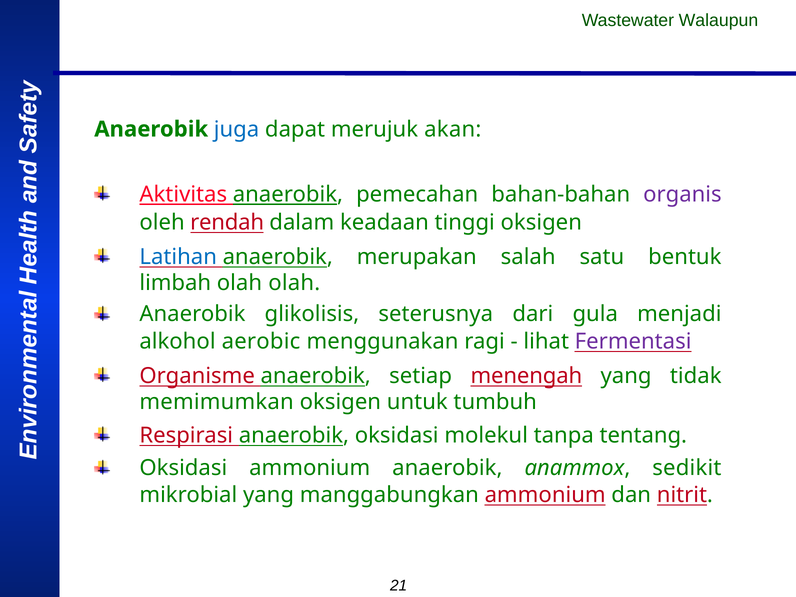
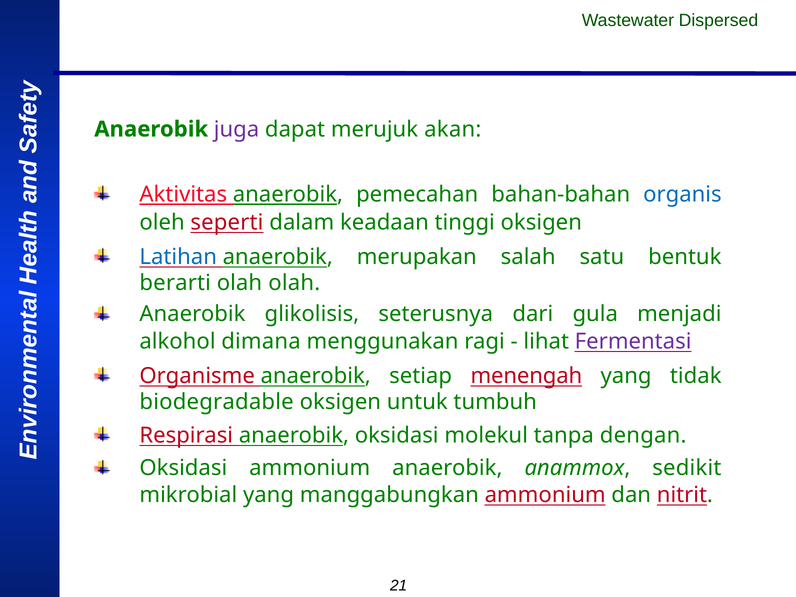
Walaupun: Walaupun -> Dispersed (718, 20)
juga colour: blue -> purple (237, 129)
organis colour: purple -> blue (682, 194)
rendah: rendah -> seperti (227, 222)
limbah: limbah -> berarti (175, 283)
aerobic: aerobic -> dimana (261, 341)
memimumkan: memimumkan -> biodegradable (217, 402)
tentang: tentang -> dengan (643, 435)
